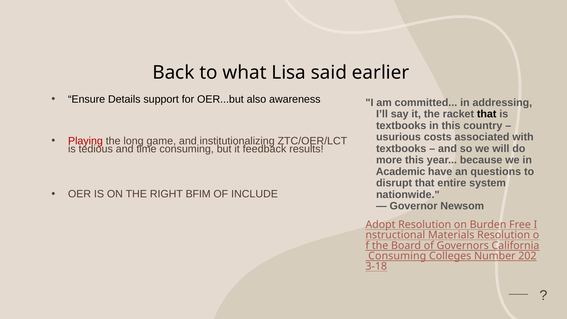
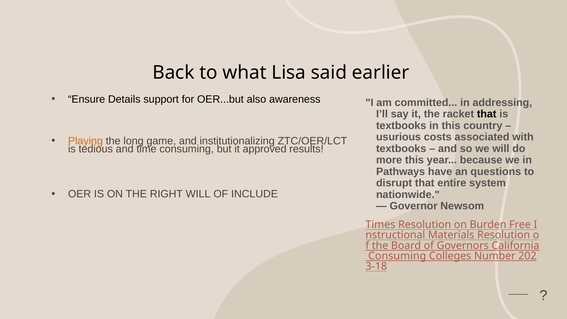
Playing colour: red -> orange (85, 141)
feedback: feedback -> approved (265, 149)
Academic: Academic -> Pathways (401, 172)
RIGHT BFIM: BFIM -> WILL (198, 194)
Adopt: Adopt -> Times (380, 225)
